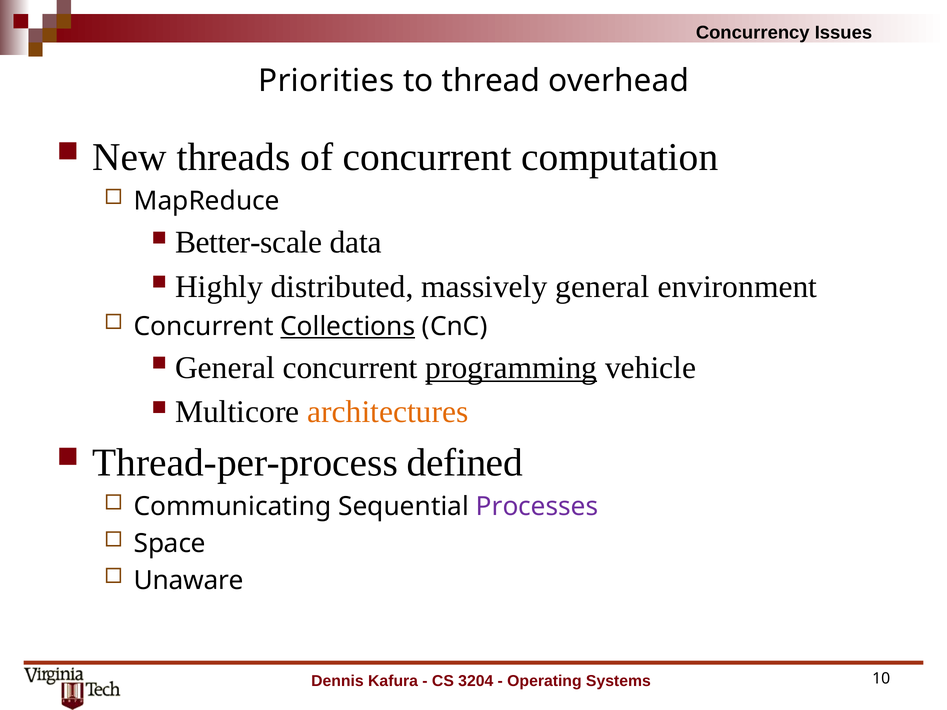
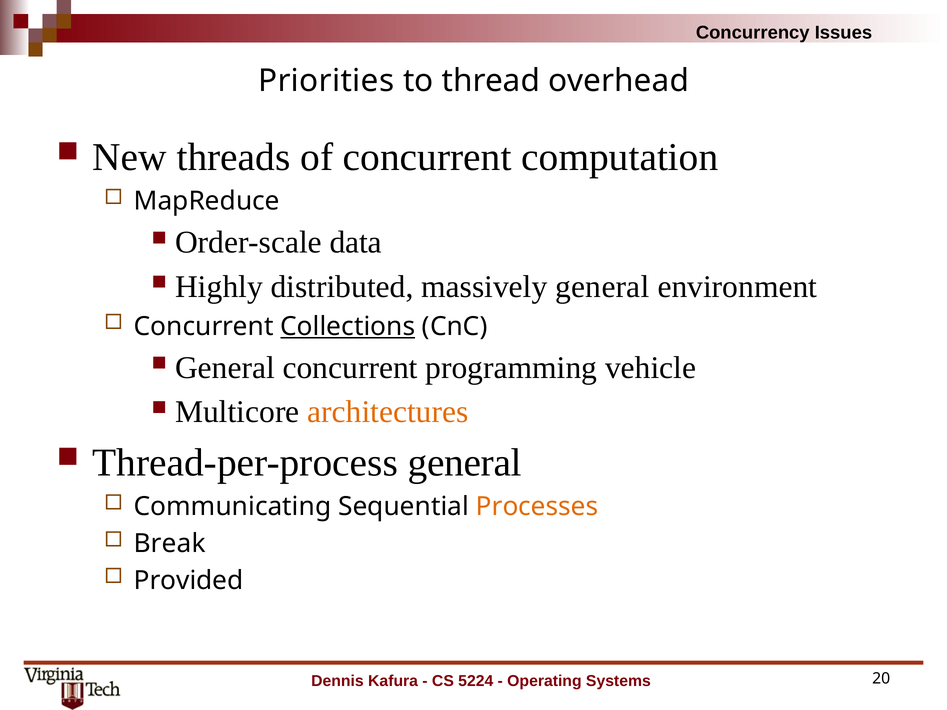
Better-scale: Better-scale -> Order-scale (248, 243)
programming underline: present -> none (511, 368)
Thread-per-process defined: defined -> general (465, 463)
Processes colour: purple -> orange (537, 507)
Space: Space -> Break (170, 544)
Unaware: Unaware -> Provided (189, 581)
3204: 3204 -> 5224 (476, 681)
10: 10 -> 20 (881, 679)
